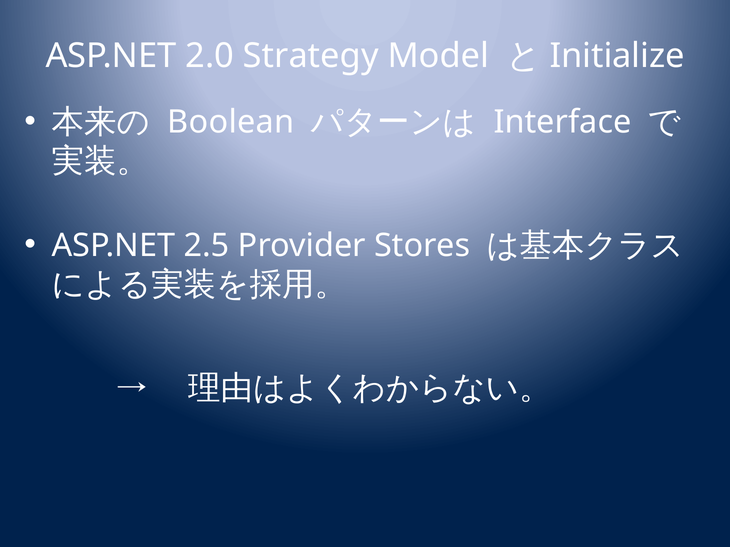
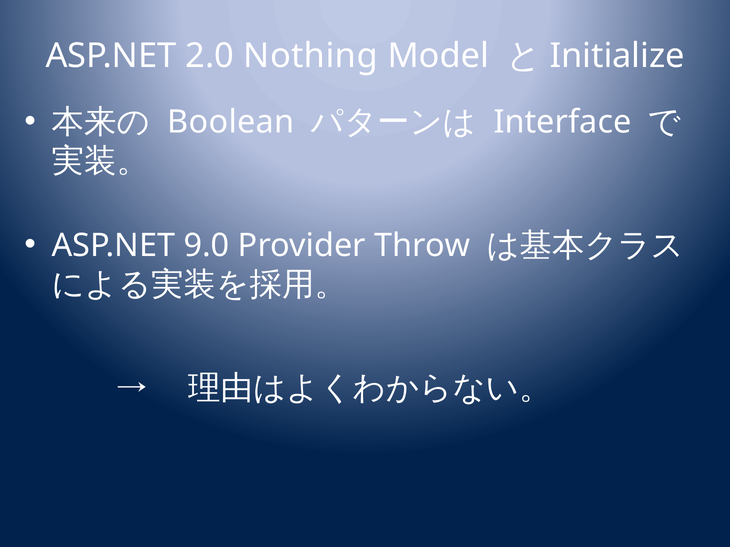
Strategy: Strategy -> Nothing (311, 56)
2.5: 2.5 -> 9.0 (207, 246)
Stores: Stores -> Throw (422, 246)
